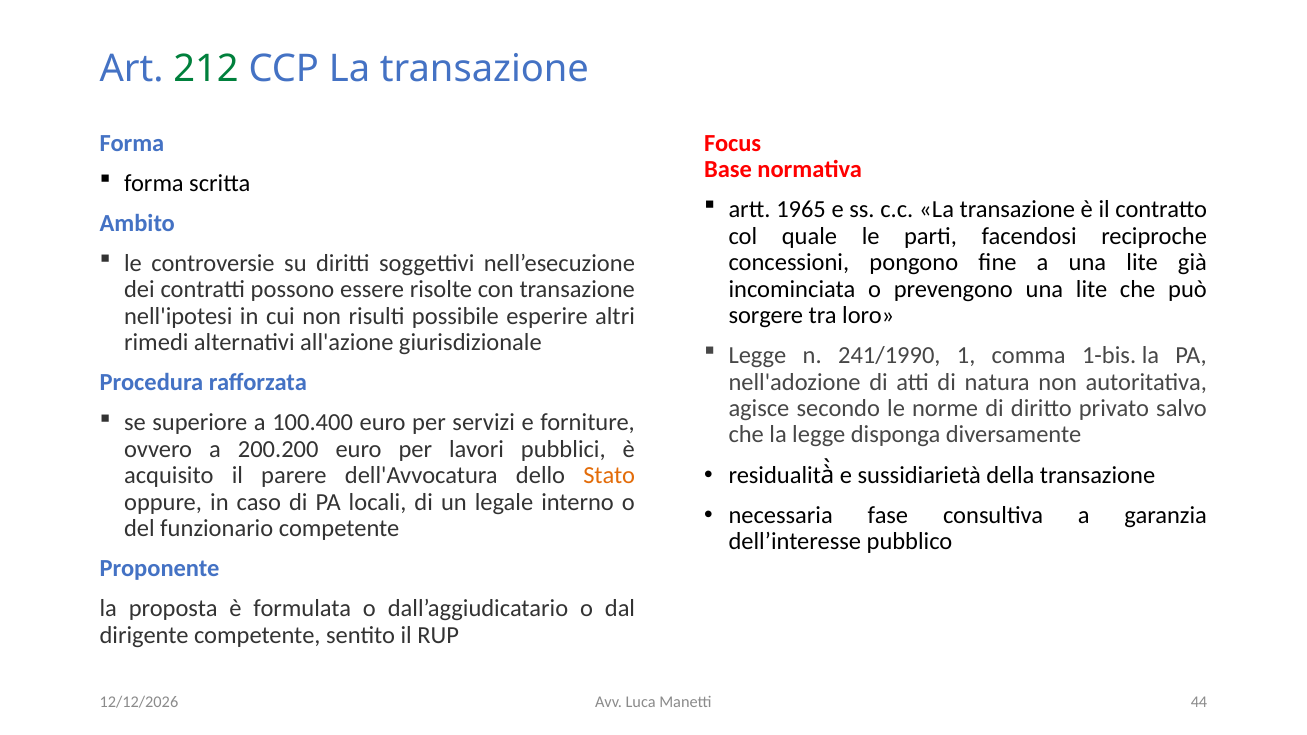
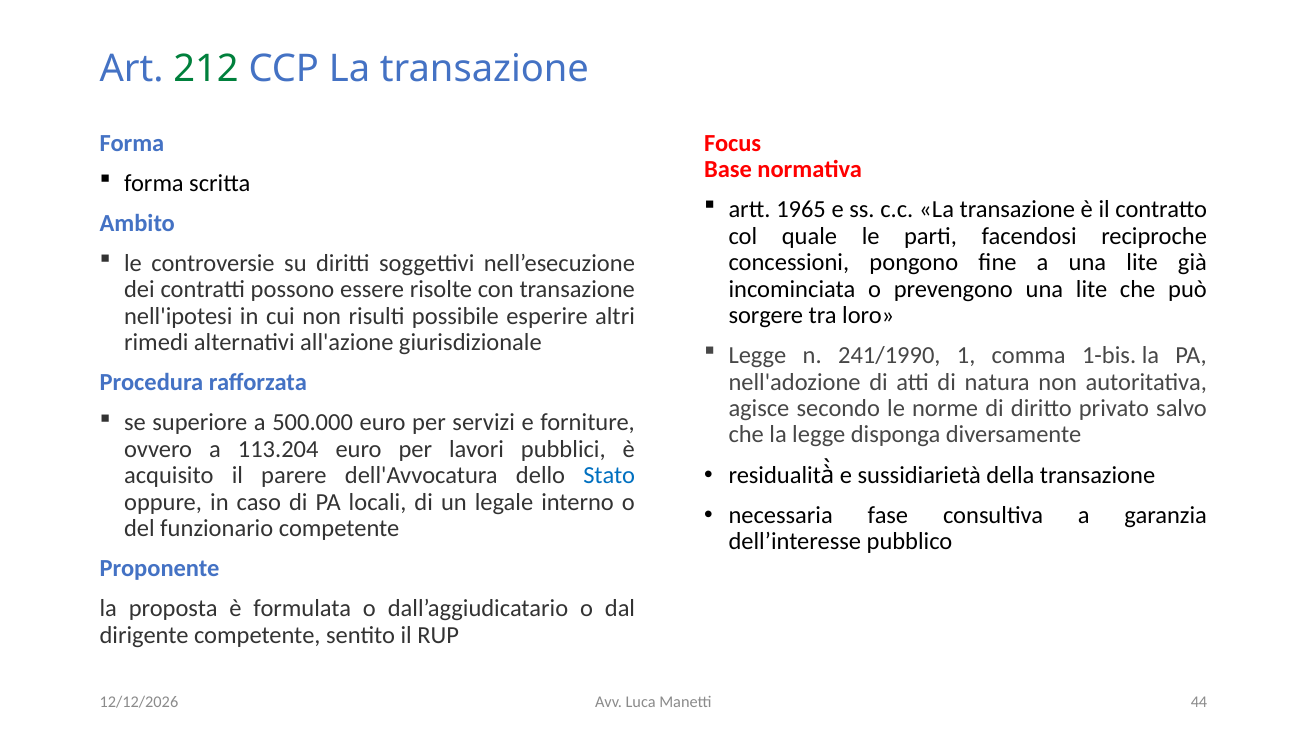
100.400: 100.400 -> 500.000 (313, 423)
200.200: 200.200 -> 113.204 (278, 449)
Stato colour: orange -> blue (609, 476)
